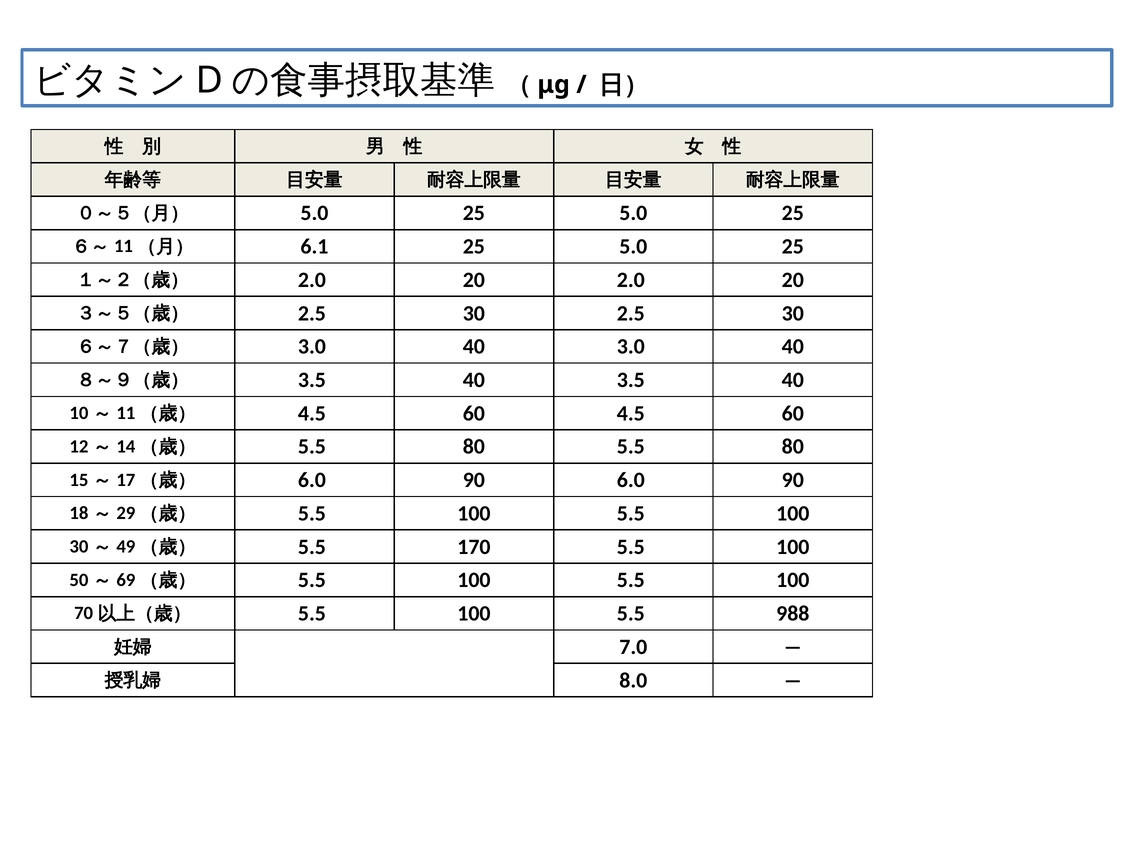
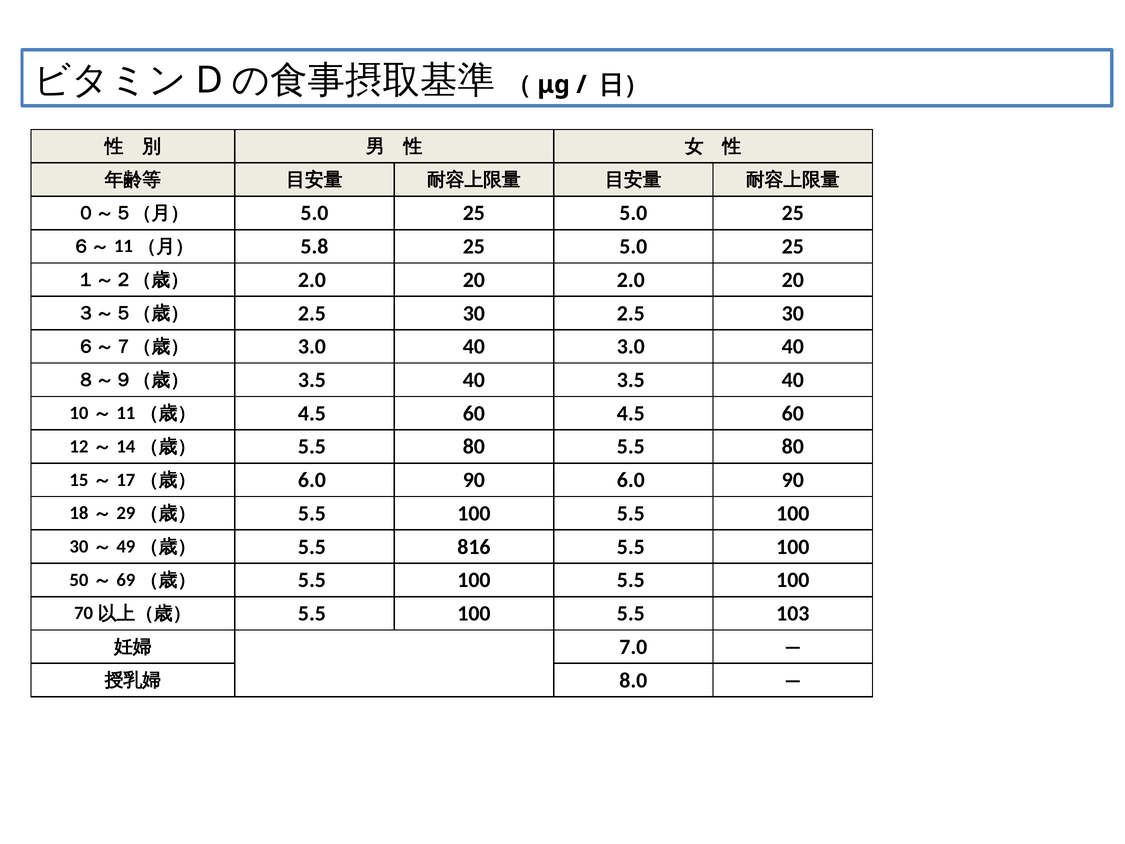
6.1: 6.1 -> 5.8 (314, 247)
170: 170 -> 816 (474, 547)
988: 988 -> 103 (793, 613)
